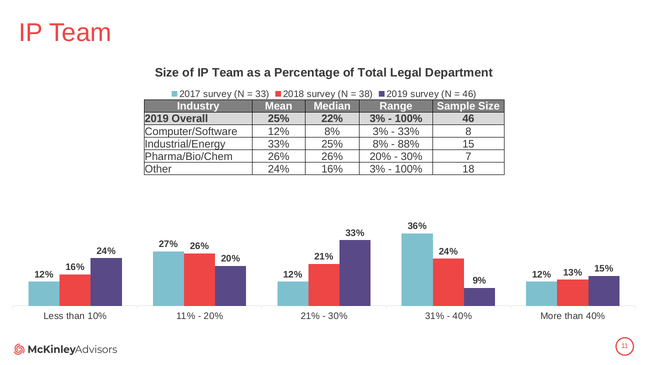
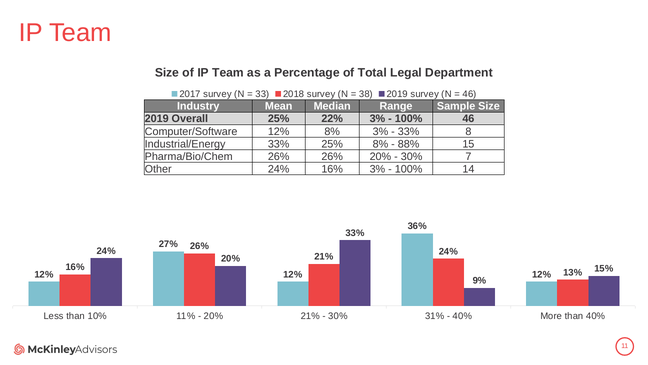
18: 18 -> 14 (468, 169)
